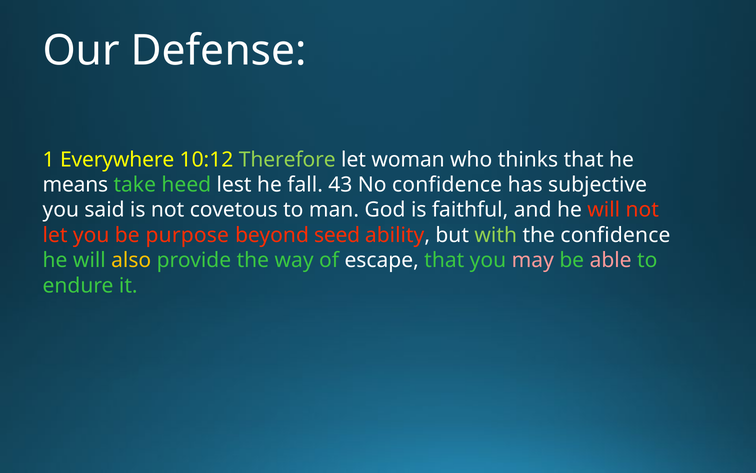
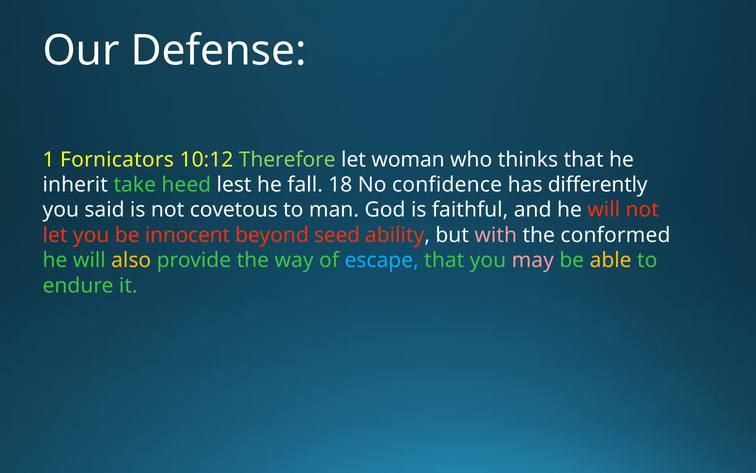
Everywhere: Everywhere -> Fornicators (117, 159)
means: means -> inherit (75, 185)
43: 43 -> 18 (340, 185)
subjective: subjective -> differently (598, 185)
purpose: purpose -> innocent (187, 235)
with colour: light green -> pink (496, 235)
the confidence: confidence -> conformed (615, 235)
escape colour: white -> light blue (382, 260)
able colour: pink -> yellow (611, 260)
